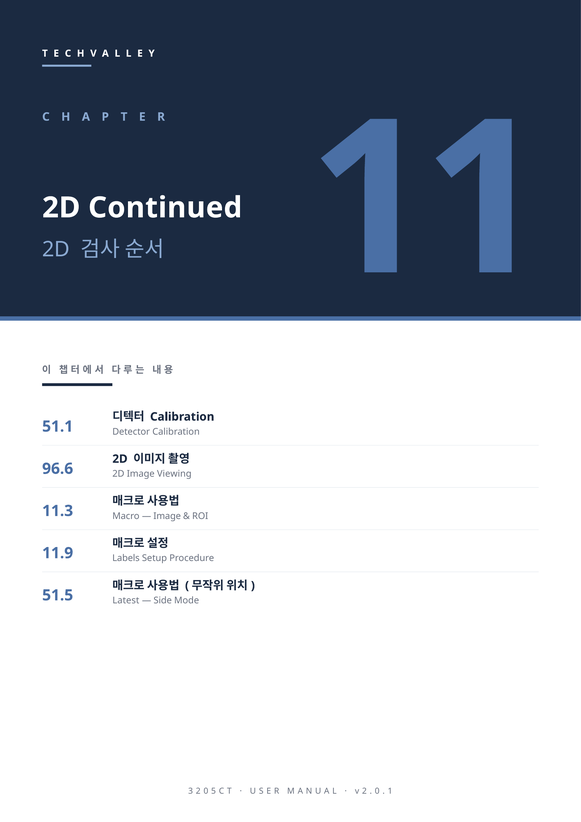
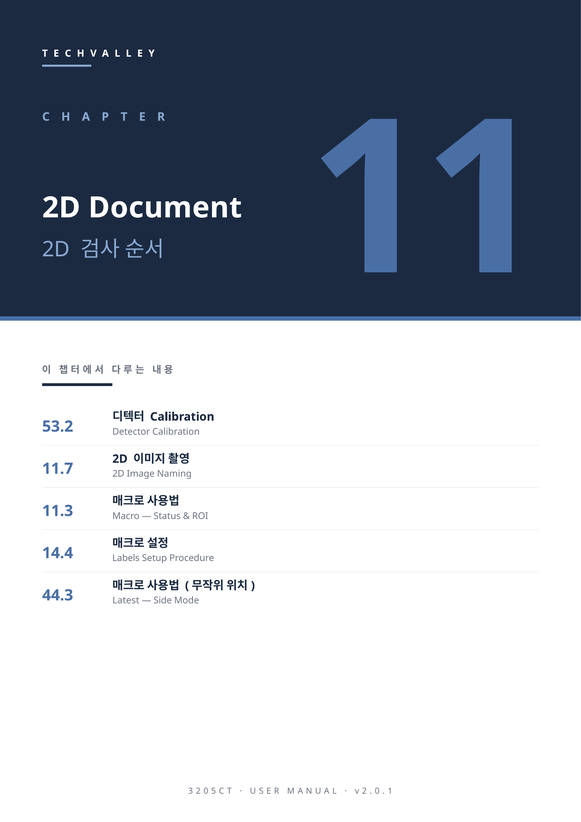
Continued: Continued -> Document (165, 208)
51.1: 51.1 -> 53.2 (58, 426)
96.6: 96.6 -> 11.7 (58, 468)
Viewing: Viewing -> Naming (174, 473)
Image: Image -> Status (167, 515)
11.9: 11.9 -> 14.4 (58, 552)
51.5: 51.5 -> 44.3 (58, 595)
